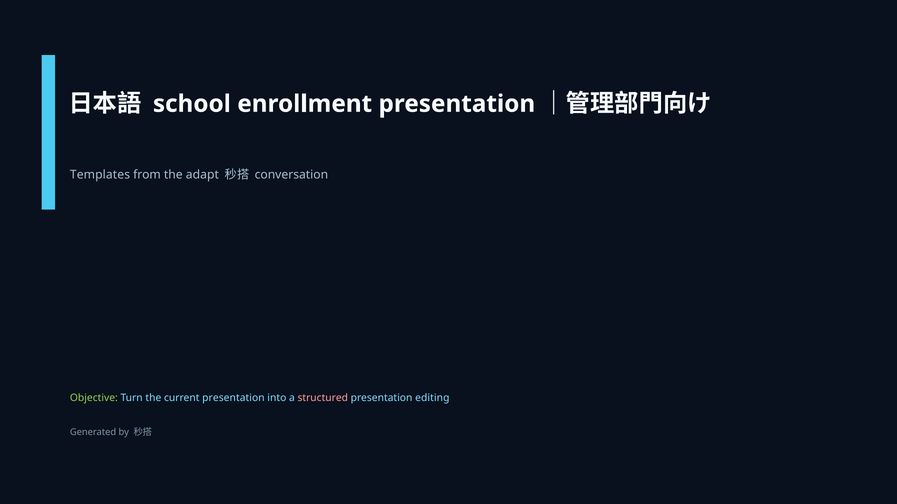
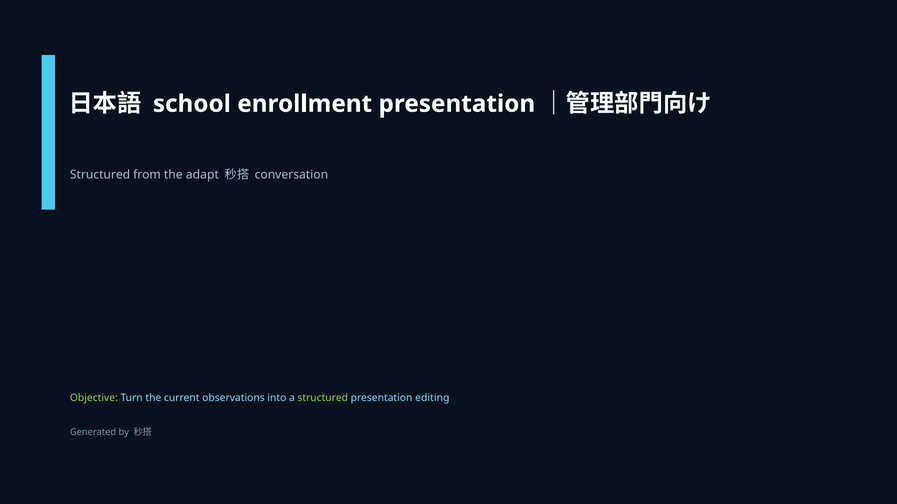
Templates: Templates -> Structured (100, 175)
current presentation: presentation -> observations (233, 398)
structured colour: pink -> light green (323, 398)
